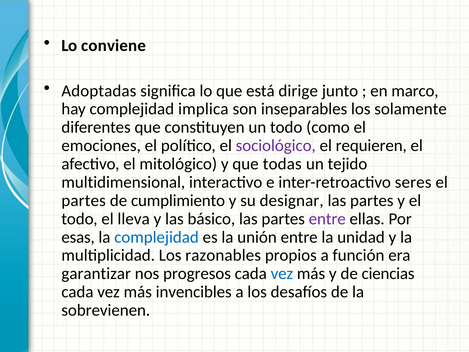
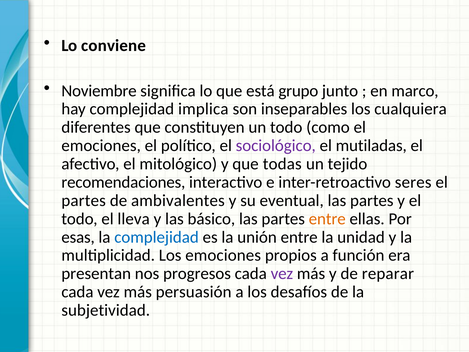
Adoptadas: Adoptadas -> Noviembre (99, 91)
dirige: dirige -> grupo (298, 91)
solamente: solamente -> cualquiera (411, 109)
requieren: requieren -> mutiladas (371, 146)
multidimensional: multidimensional -> recomendaciones (123, 182)
cumplimiento: cumplimiento -> ambivalentes (178, 200)
designar: designar -> eventual (292, 200)
entre colour: purple -> orange (327, 219)
Los razonables: razonables -> emociones (223, 255)
garantizar: garantizar -> presentan (96, 273)
vez colour: blue -> purple (282, 273)
ciencias: ciencias -> reparar (388, 273)
invencibles: invencibles -> persuasión (194, 292)
sobrevienen: sobrevienen -> subjetividad (106, 310)
